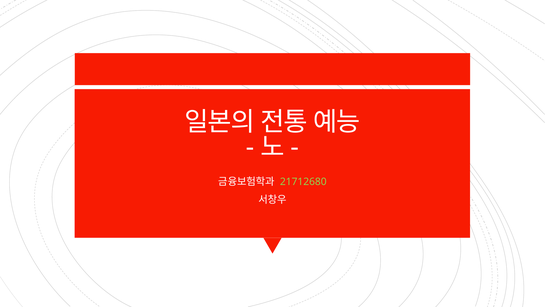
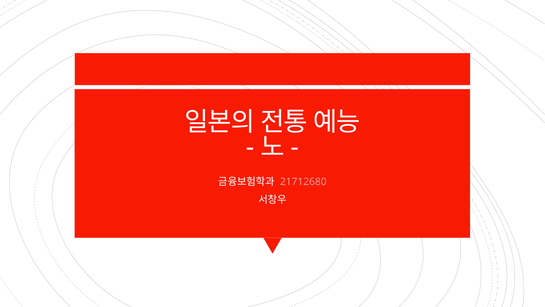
21712680 colour: light green -> pink (303, 181)
